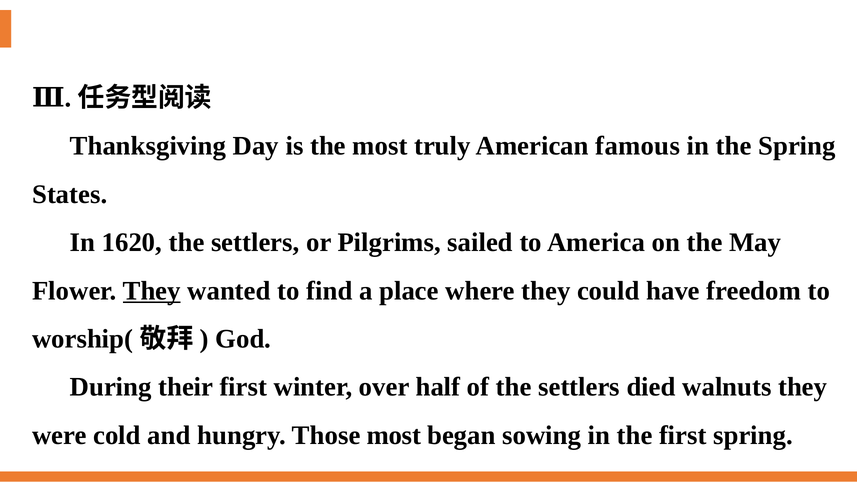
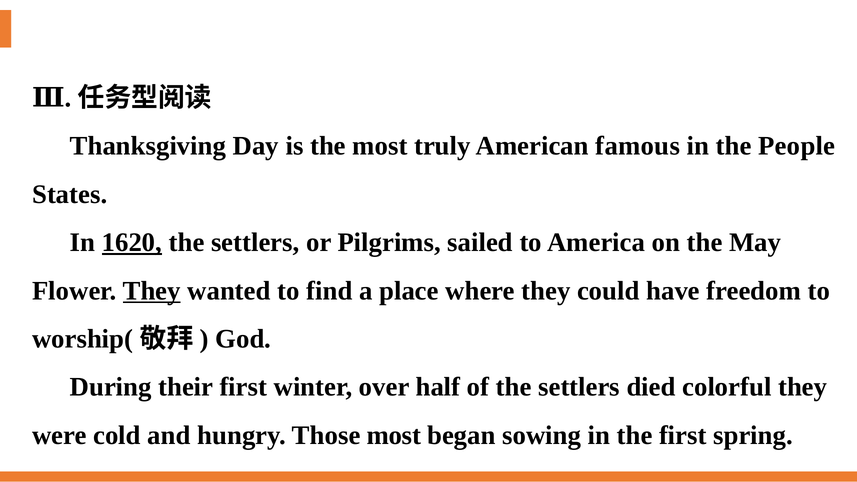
the Spring: Spring -> People (797, 146)
1620 underline: none -> present (132, 243)
walnuts: walnuts -> colorful (727, 387)
